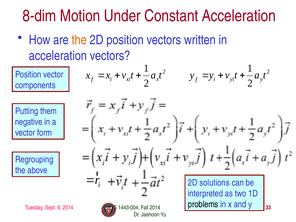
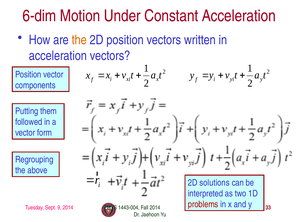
8-dim: 8-dim -> 6-dim (39, 16)
negative: negative -> followed (29, 122)
problems colour: black -> red (203, 204)
